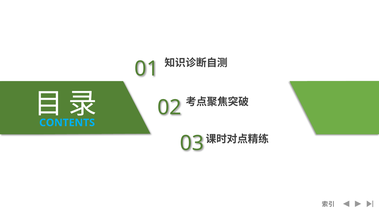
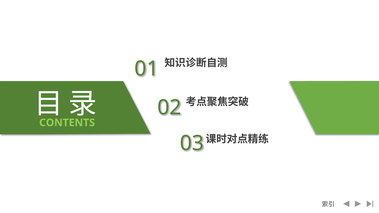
CONTENTS colour: light blue -> light green (67, 123)
